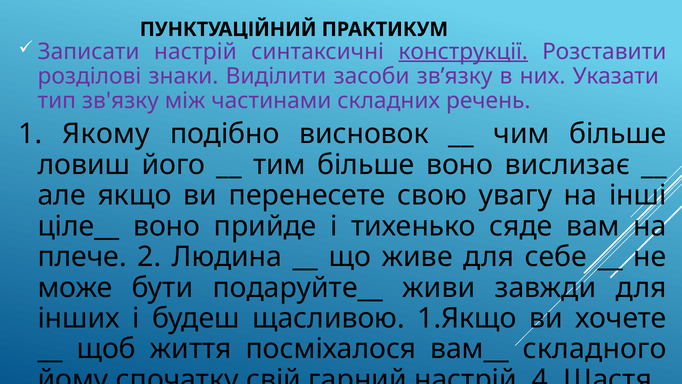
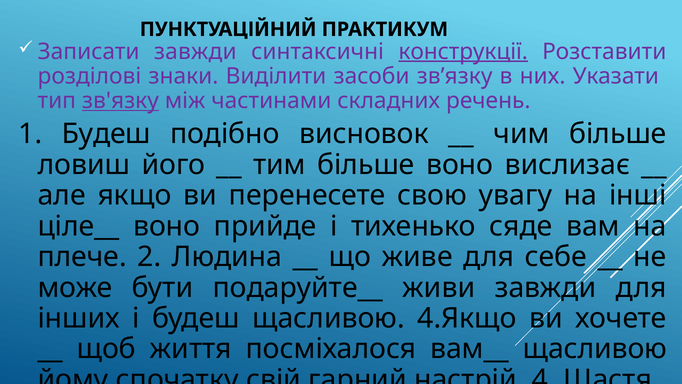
Записати настрій: настрій -> завжди (195, 51)
зв'язку underline: none -> present (120, 101)
1 Якому: Якому -> Будеш (106, 134)
1.Якщо: 1.Якщо -> 4.Якщо (467, 318)
вам__ складного: складного -> щасливою (595, 349)
